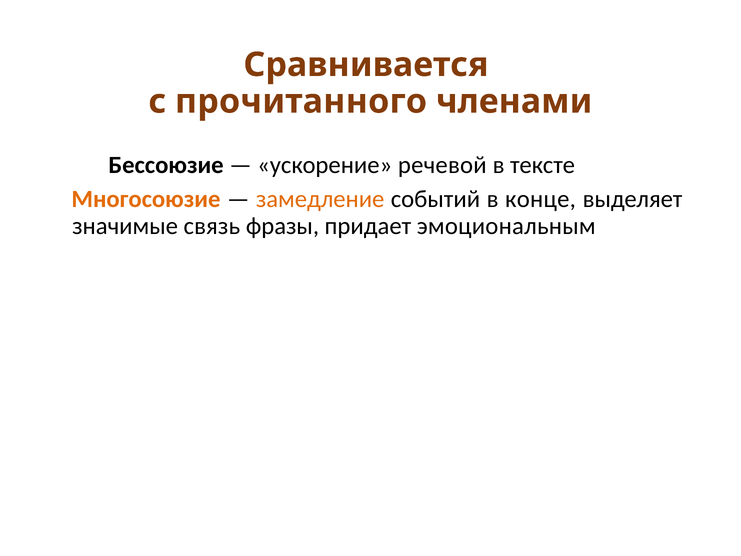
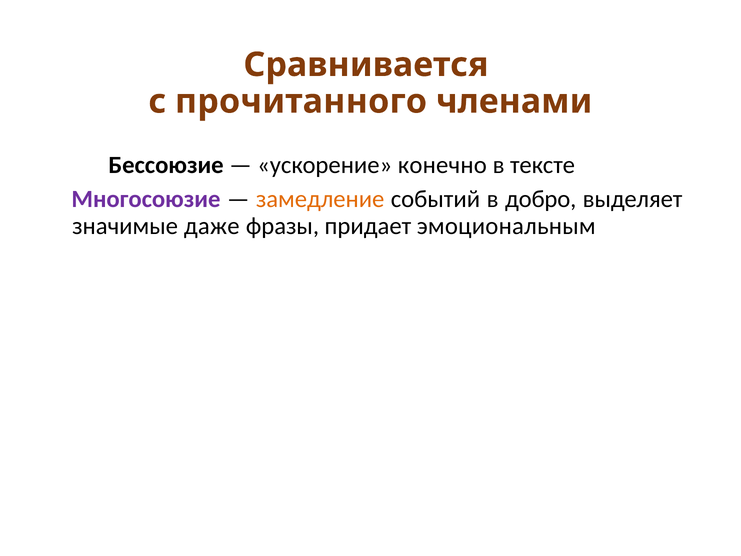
речевой: речевой -> конечно (442, 165)
Многосоюзие colour: orange -> purple (146, 199)
конце: конце -> добро (541, 199)
связь: связь -> даже (212, 226)
